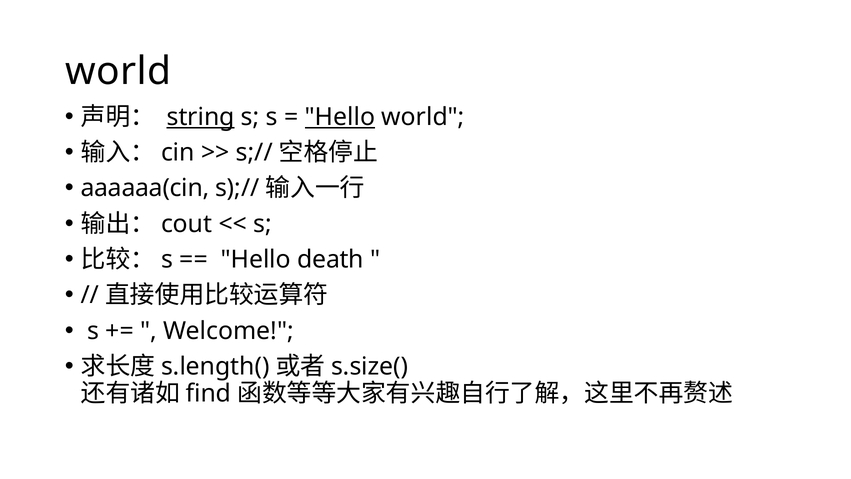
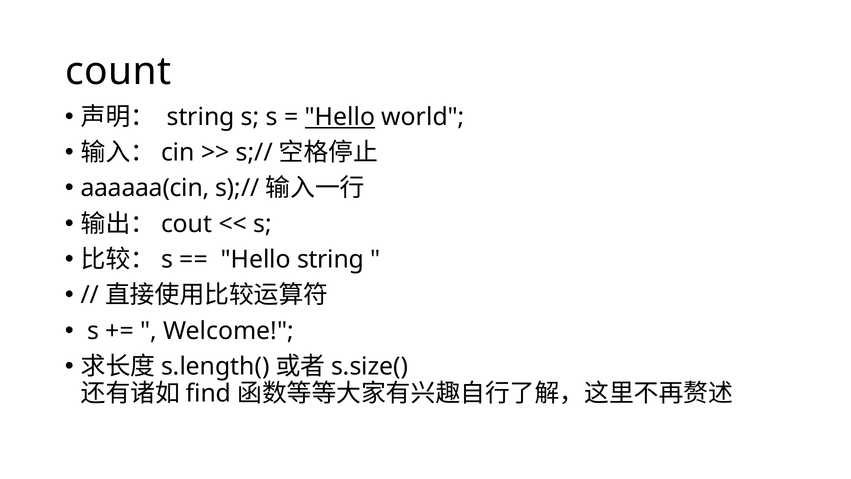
world: world -> count (118, 71)
string underline: present -> none (201, 117)
Hello death: death -> string (331, 259)
